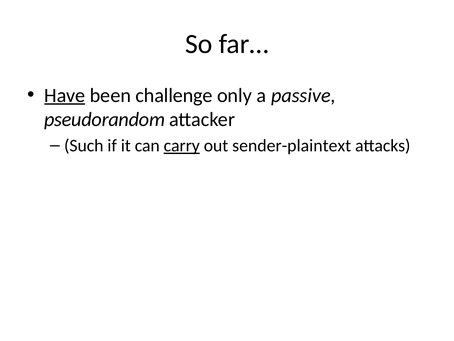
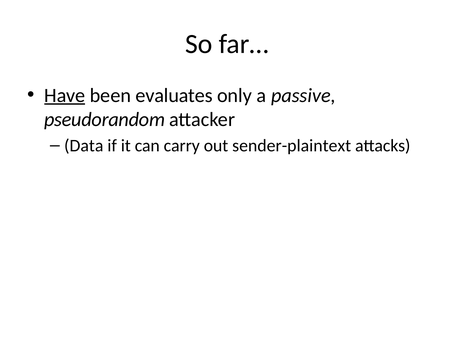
challenge: challenge -> evaluates (174, 95)
Such: Such -> Data (84, 146)
carry underline: present -> none (182, 146)
